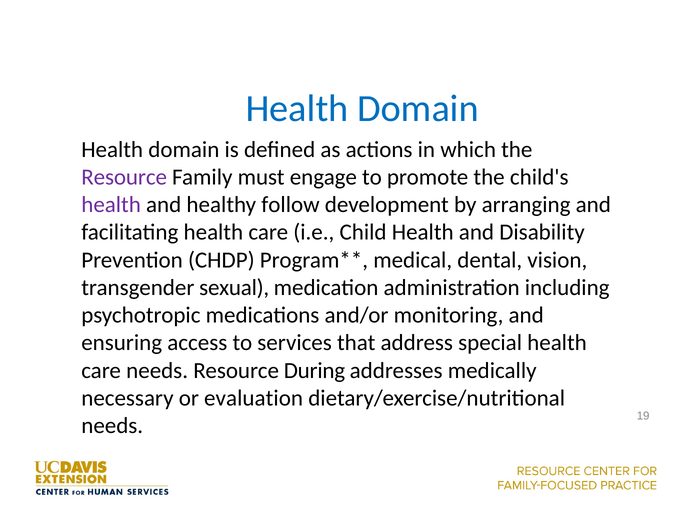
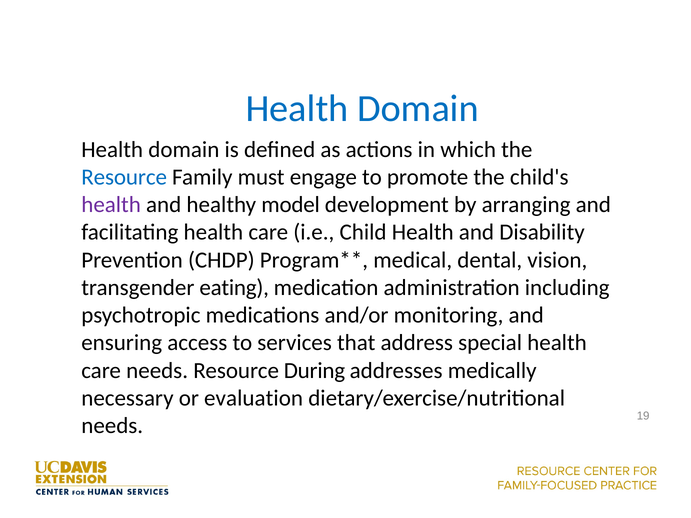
Resource colour: purple -> blue (124, 177)
follow: follow -> model (291, 205)
sexual: sexual -> eating (234, 288)
